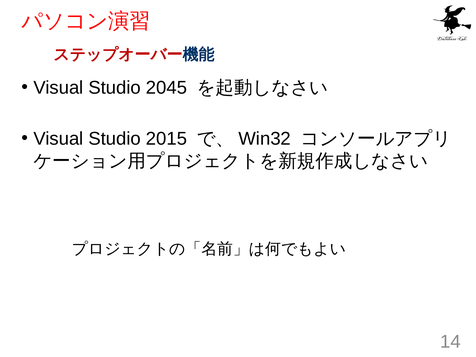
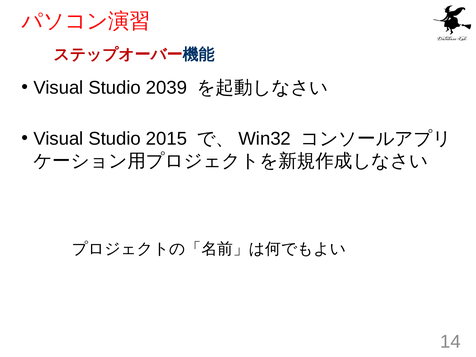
2045: 2045 -> 2039 (167, 88)
